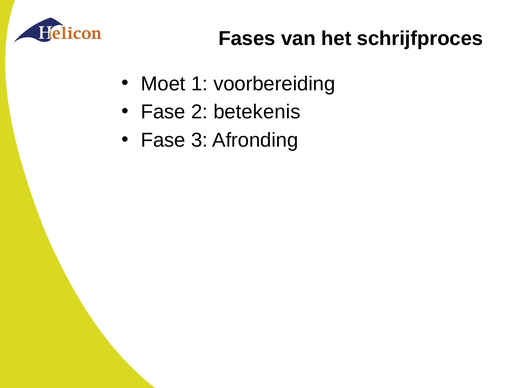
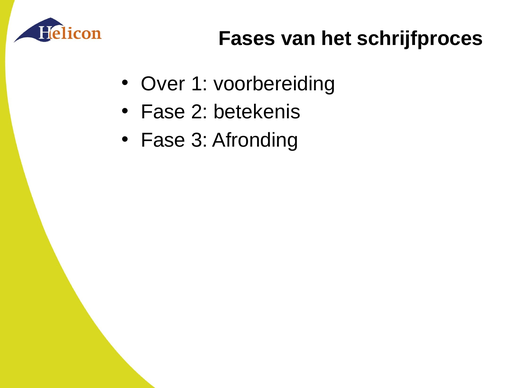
Moet: Moet -> Over (163, 84)
